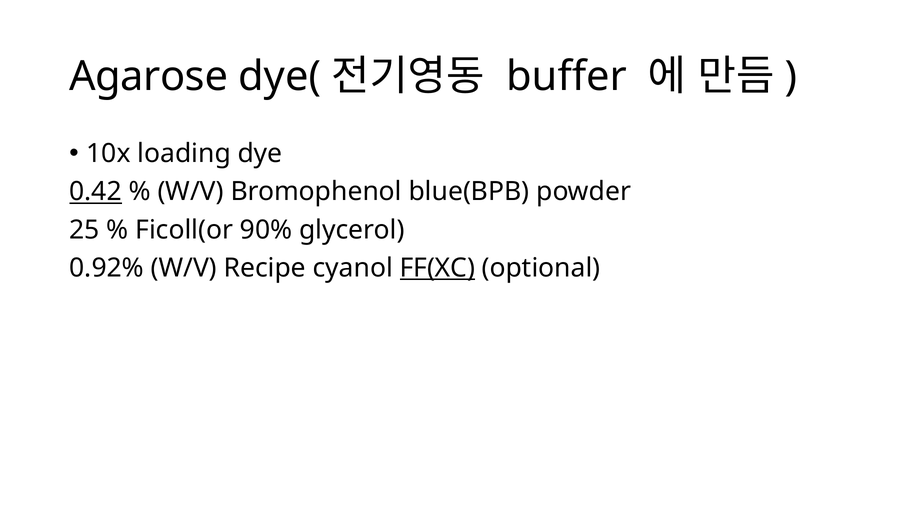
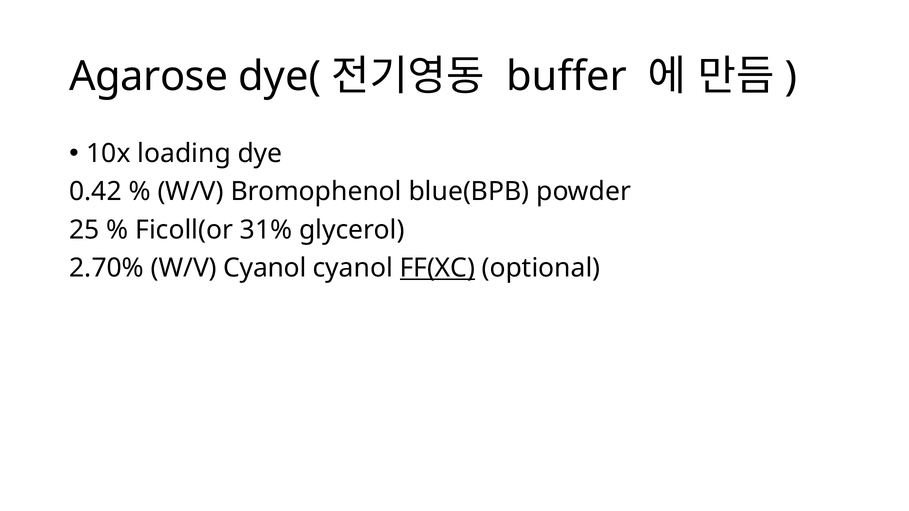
0.42 underline: present -> none (96, 192)
90%: 90% -> 31% (266, 230)
0.92%: 0.92% -> 2.70% (107, 268)
W/V Recipe: Recipe -> Cyanol (265, 268)
